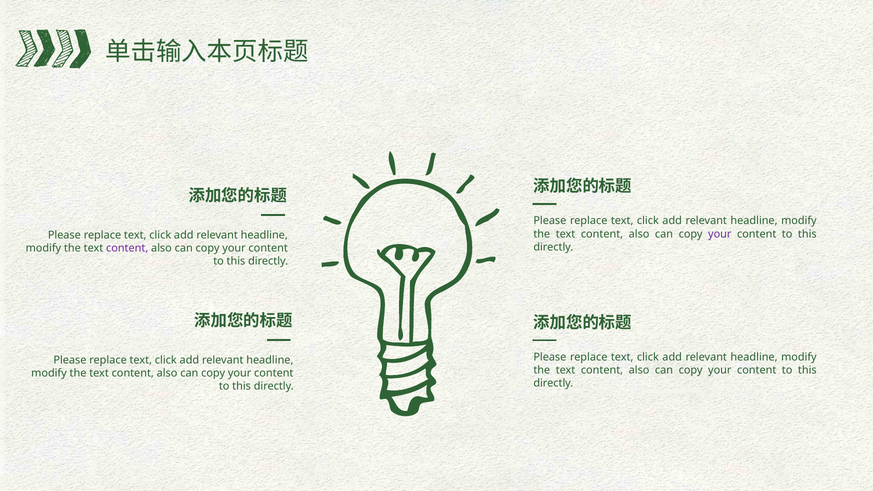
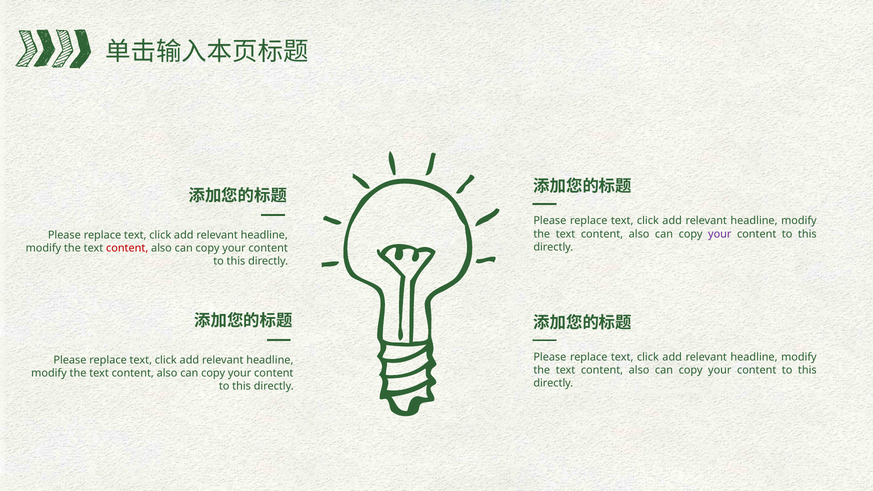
content colour: purple -> red (127, 248)
